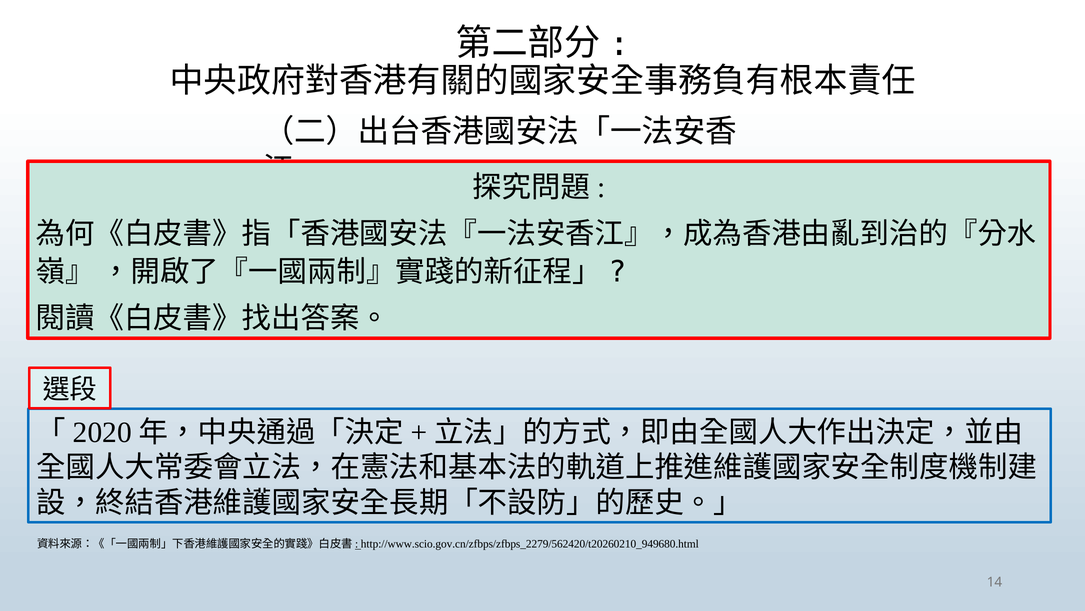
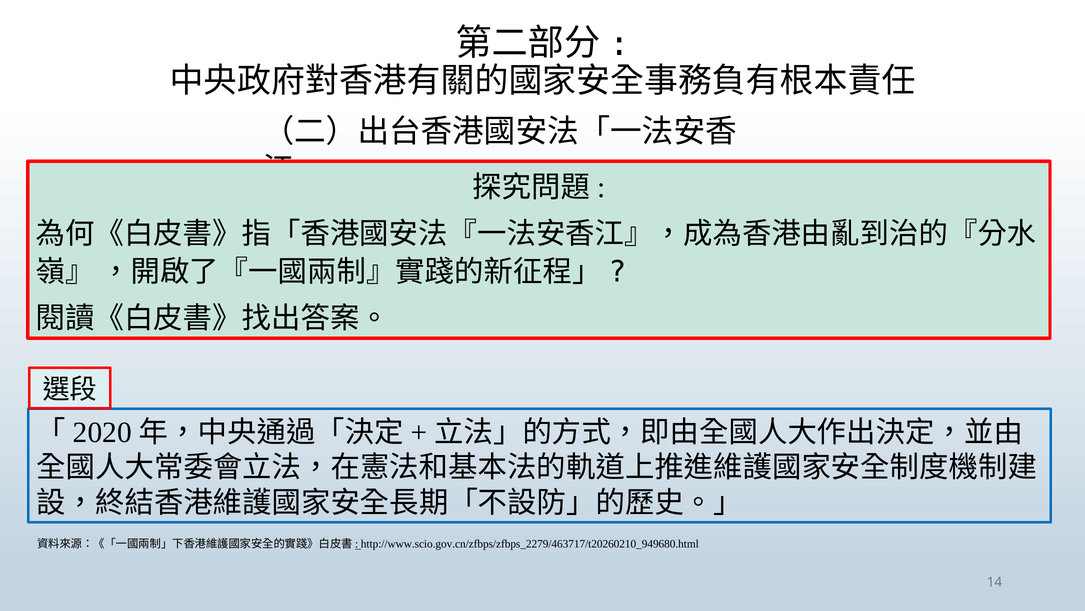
http://www.scio.gov.cn/zfbps/zfbps_2279/562420/t20260210_949680.html: http://www.scio.gov.cn/zfbps/zfbps_2279/562420/t20260210_949680.html -> http://www.scio.gov.cn/zfbps/zfbps_2279/463717/t20260210_949680.html (530, 543)
